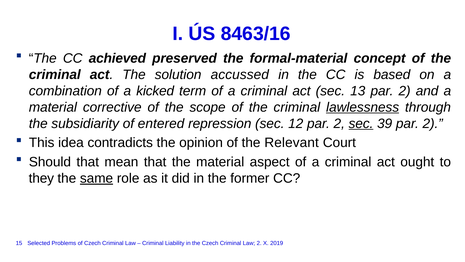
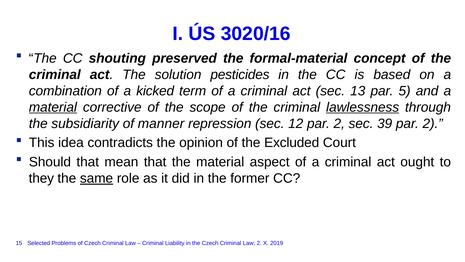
8463/16: 8463/16 -> 3020/16 (256, 34)
achieved: achieved -> shouting (117, 58)
accussed: accussed -> pesticides (240, 74)
13 par 2: 2 -> 5 (405, 91)
material underline: none -> present (53, 107)
entered: entered -> manner (161, 123)
sec underline: present -> none (361, 123)
Relevant: Relevant -> Excluded (292, 143)
